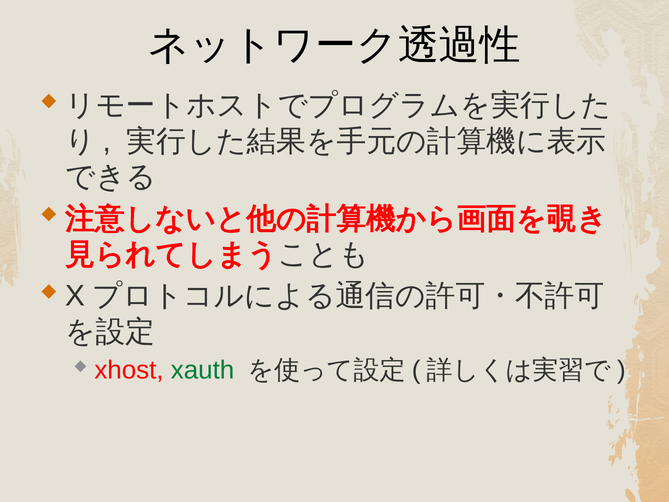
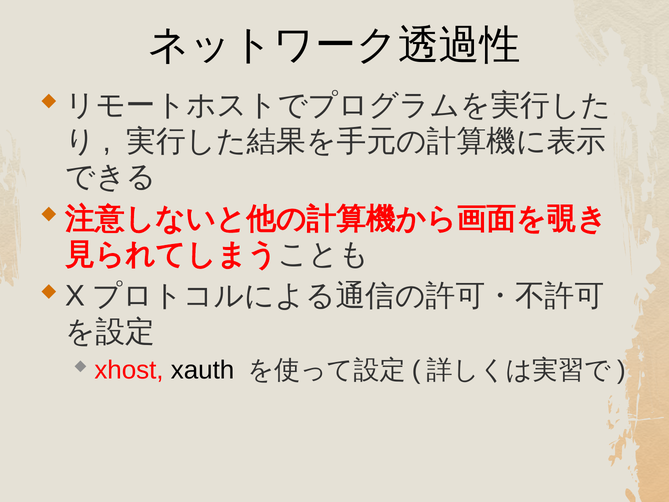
xauth colour: green -> black (203, 370)
